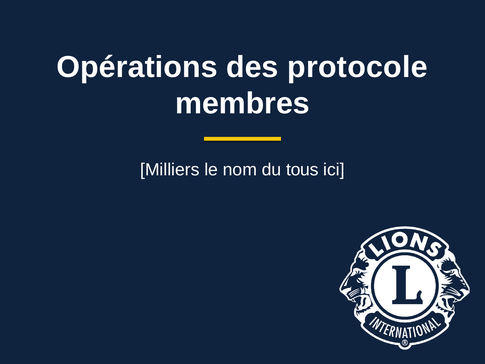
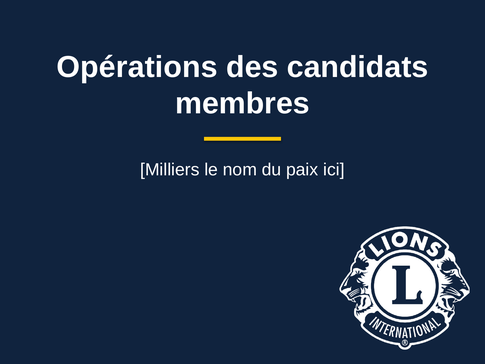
protocole: protocole -> candidats (358, 67)
tous: tous -> paix (302, 170)
